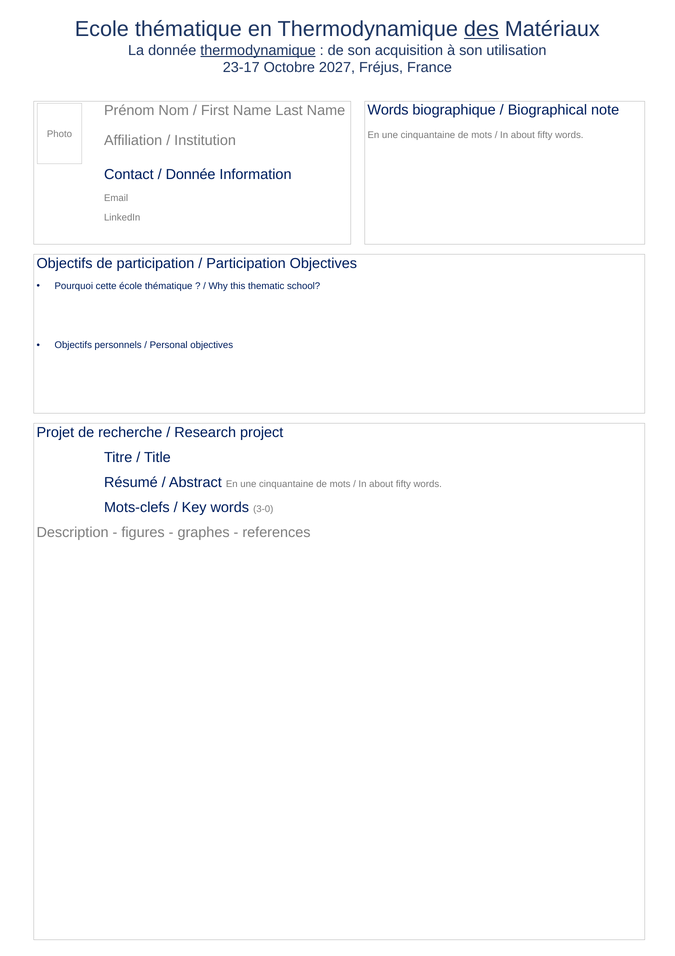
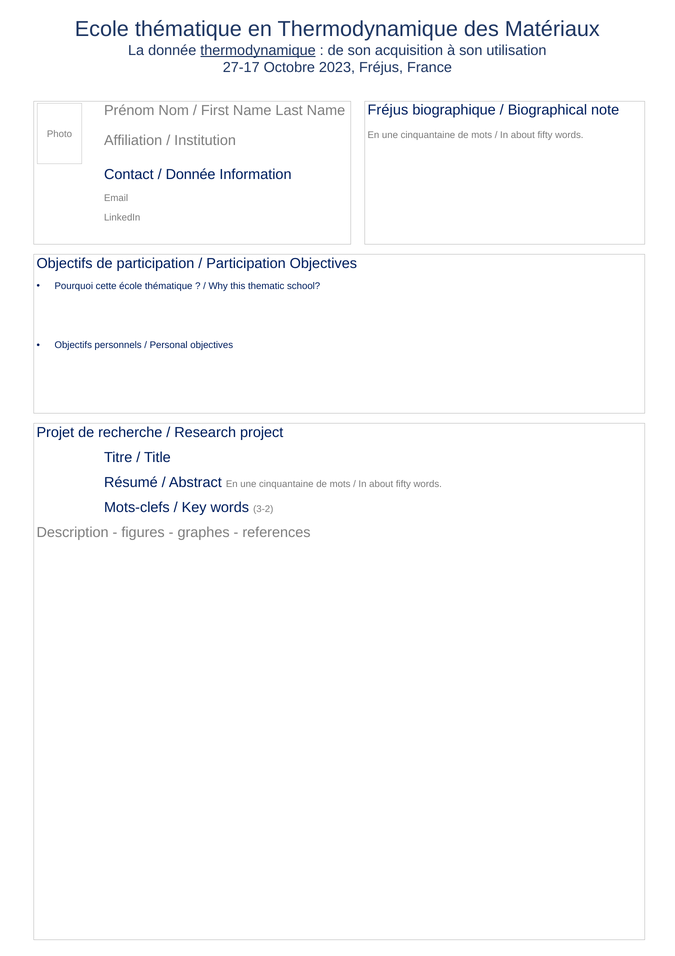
des underline: present -> none (481, 29)
23-17: 23-17 -> 27-17 (241, 68)
2027: 2027 -> 2023 (337, 68)
Words: Words -> Fréjus (388, 110)
3-0: 3-0 -> 3-2 (263, 509)
